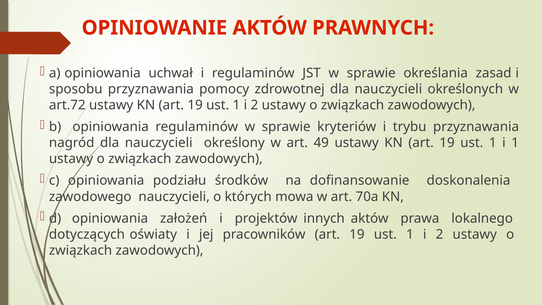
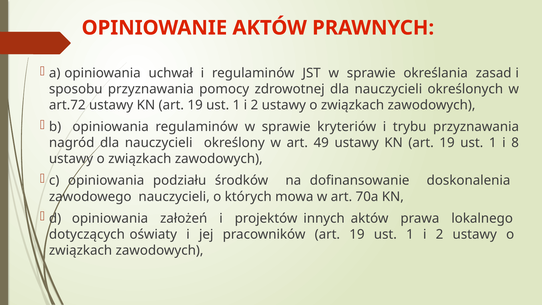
i 1: 1 -> 8 (515, 143)
